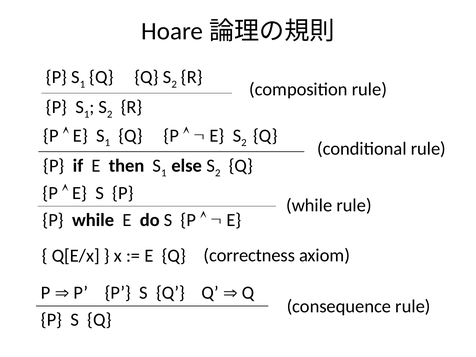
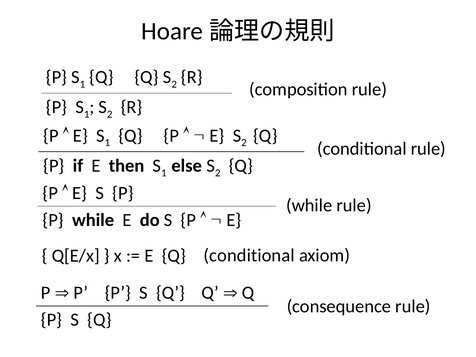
Q correctness: correctness -> conditional (249, 255)
